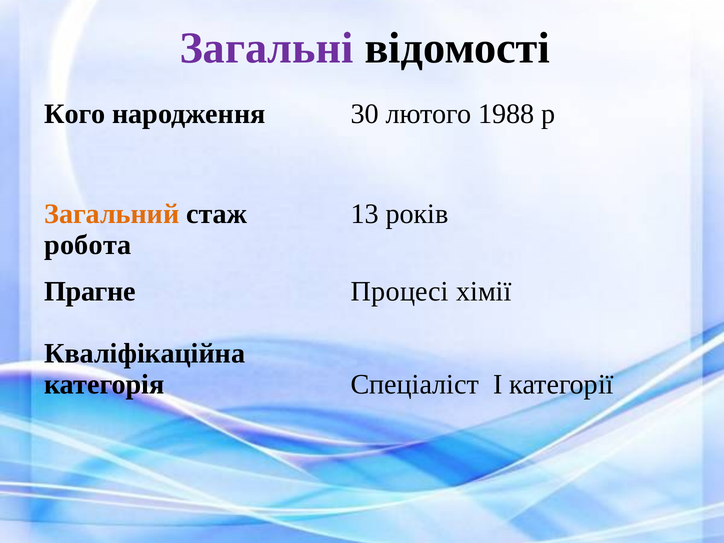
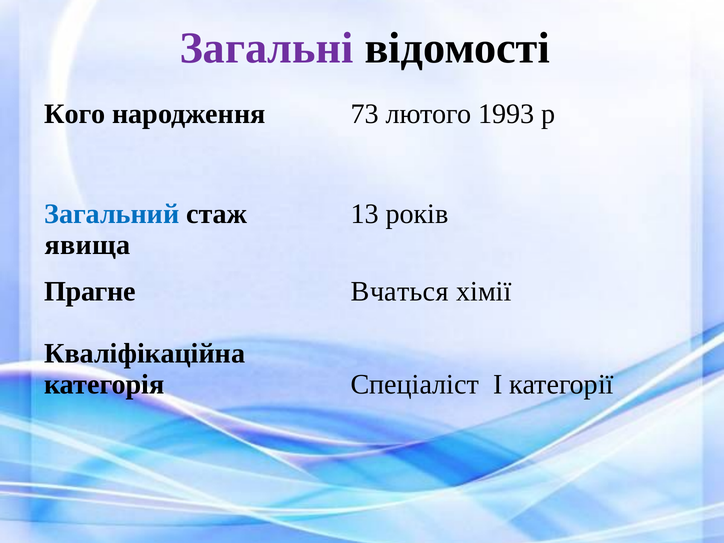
30: 30 -> 73 (365, 114)
1988: 1988 -> 1993 (506, 114)
Загальний colour: orange -> blue (112, 214)
робота: робота -> явища (88, 245)
Процесі: Процесі -> Вчаться (400, 291)
